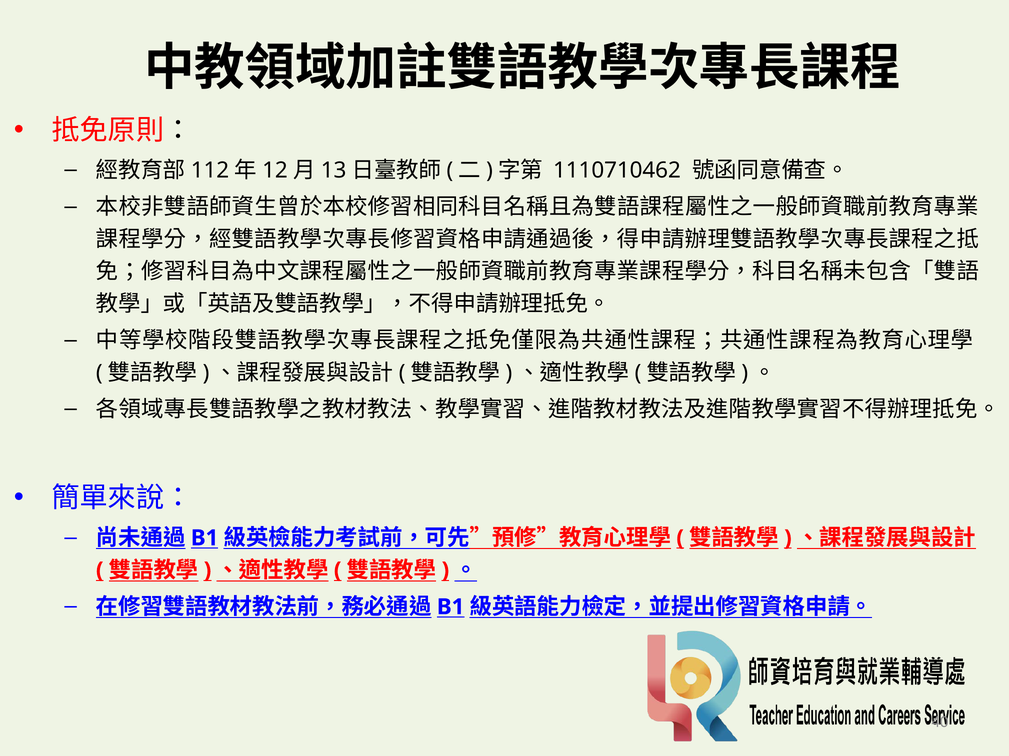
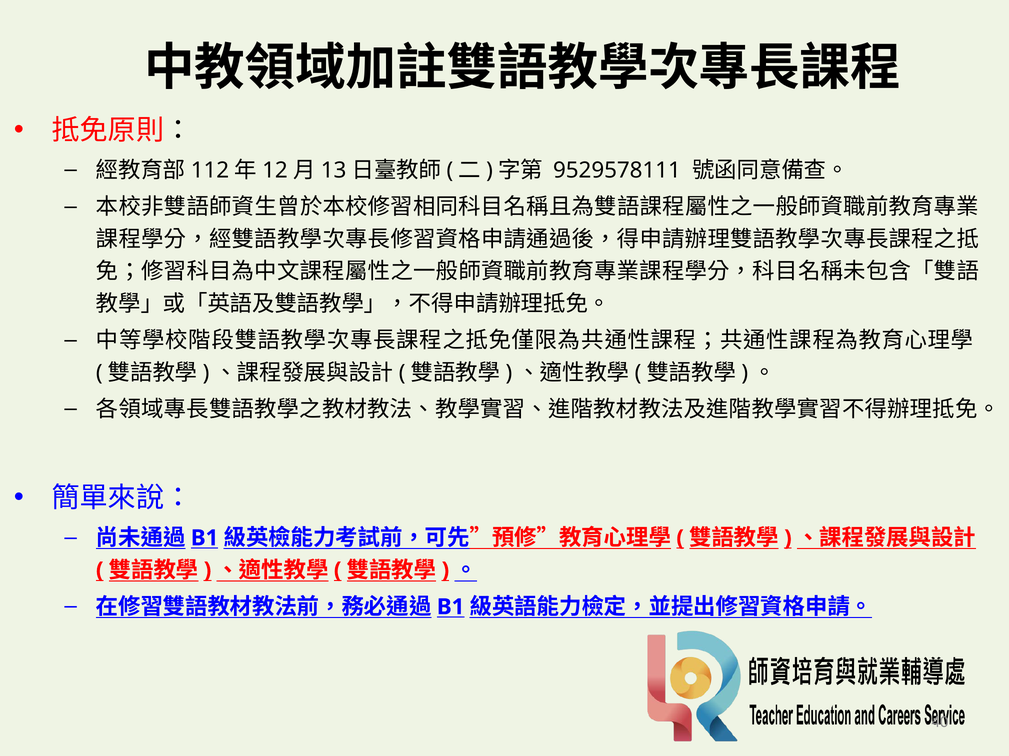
1110710462: 1110710462 -> 9529578111 (617, 171)
